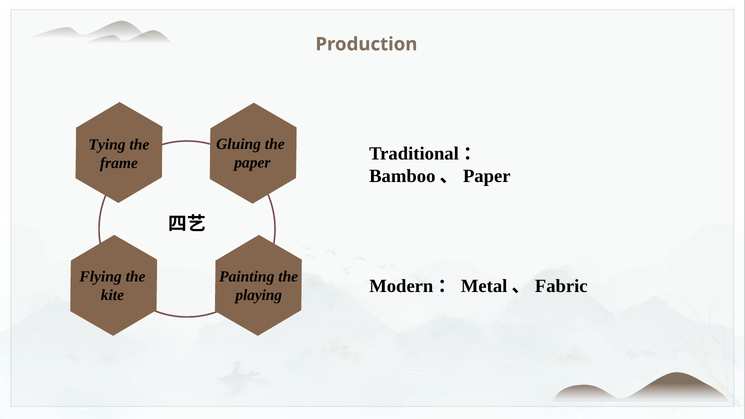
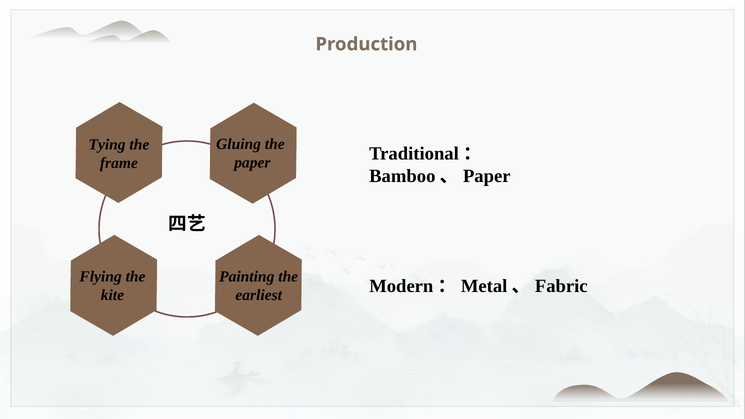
playing: playing -> earliest (259, 295)
